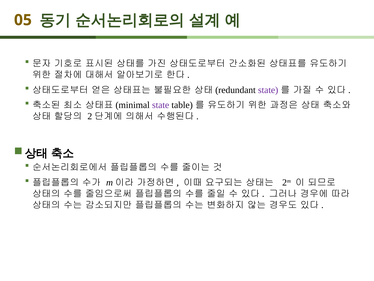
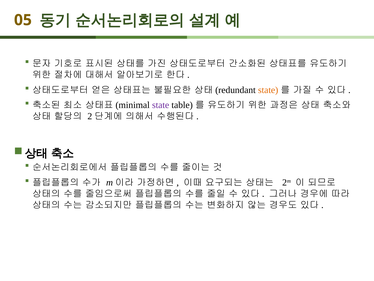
state colour: purple -> orange (268, 90)
